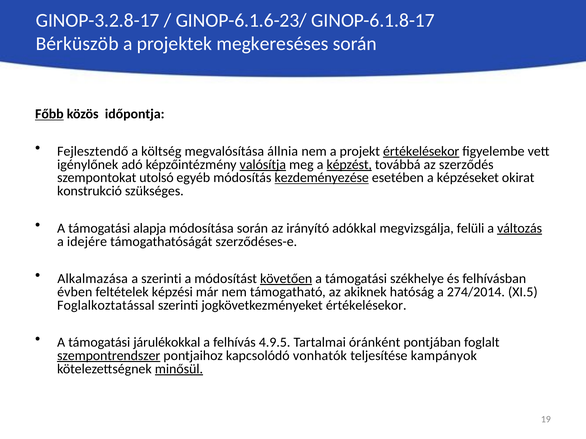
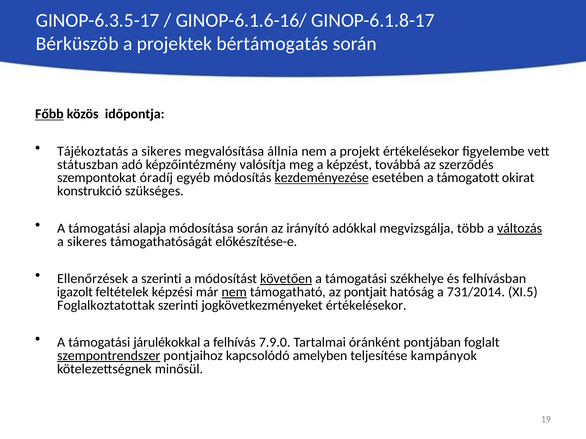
GINOP-3.2.8-17: GINOP-3.2.8-17 -> GINOP-6.3.5-17 (98, 20)
GINOP-6.1.6-23/: GINOP-6.1.6-23/ -> GINOP-6.1.6-16/ (241, 20)
megkereséses: megkereséses -> bértámogatás (272, 44)
Fejlesztendő: Fejlesztendő -> Tájékoztatás (93, 151)
költség: költség -> sikeres (161, 151)
értékelésekor underline: present -> none (421, 151)
igénylőnek: igénylőnek -> státuszban (88, 165)
valósítja underline: present -> none (263, 165)
képzést underline: present -> none (349, 165)
utolsó: utolsó -> óradíj (156, 178)
képzéseket: képzéseket -> támogatott (468, 178)
felüli: felüli -> több (470, 228)
idejére: idejére -> sikeres (87, 242)
szerződéses-e: szerződéses-e -> előkészítése-e (256, 242)
Alkalmazása: Alkalmazása -> Ellenőrzések (93, 279)
évben: évben -> igazolt (75, 292)
nem underline: none -> present (234, 292)
akiknek: akiknek -> pontjait (365, 292)
274/2014: 274/2014 -> 731/2014 (476, 292)
Foglalkoztatással: Foglalkoztatással -> Foglalkoztatottak (106, 306)
4.9.5: 4.9.5 -> 7.9.0 (275, 343)
vonhatók: vonhatók -> amelyben (320, 356)
minősül underline: present -> none (179, 369)
